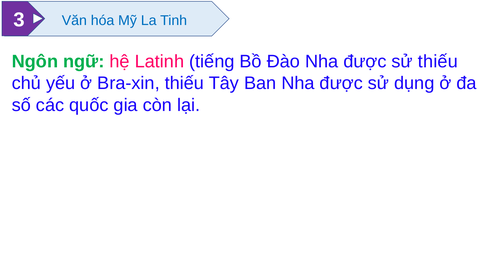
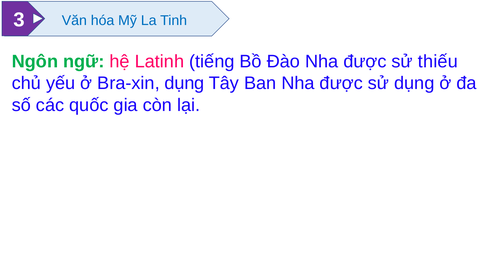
Bra-xin thiếu: thiếu -> dụng (184, 83)
